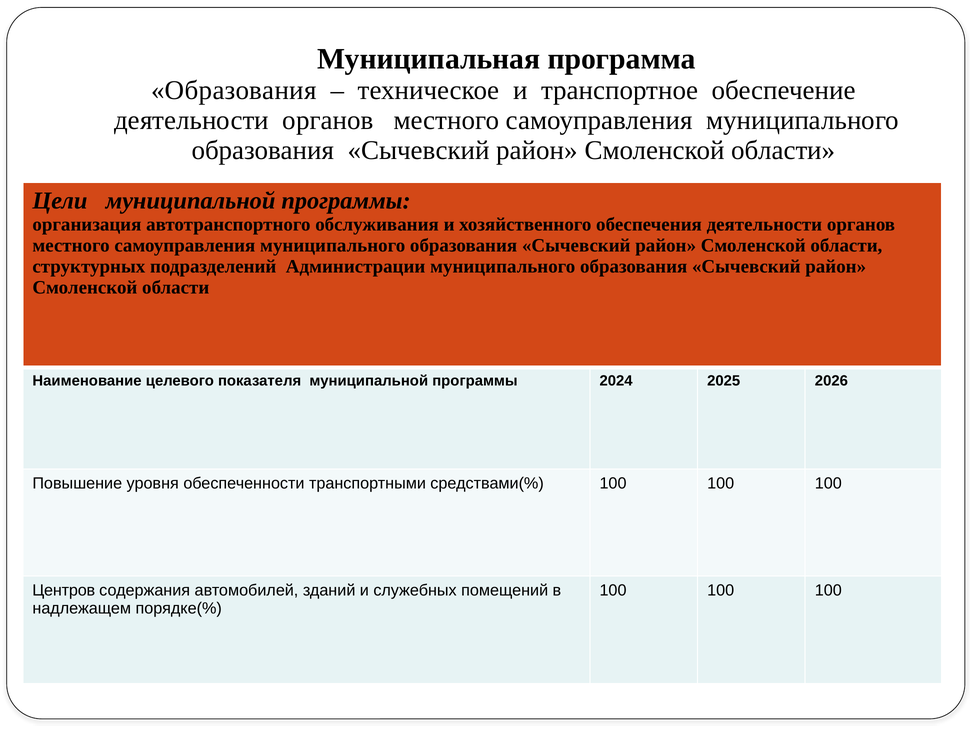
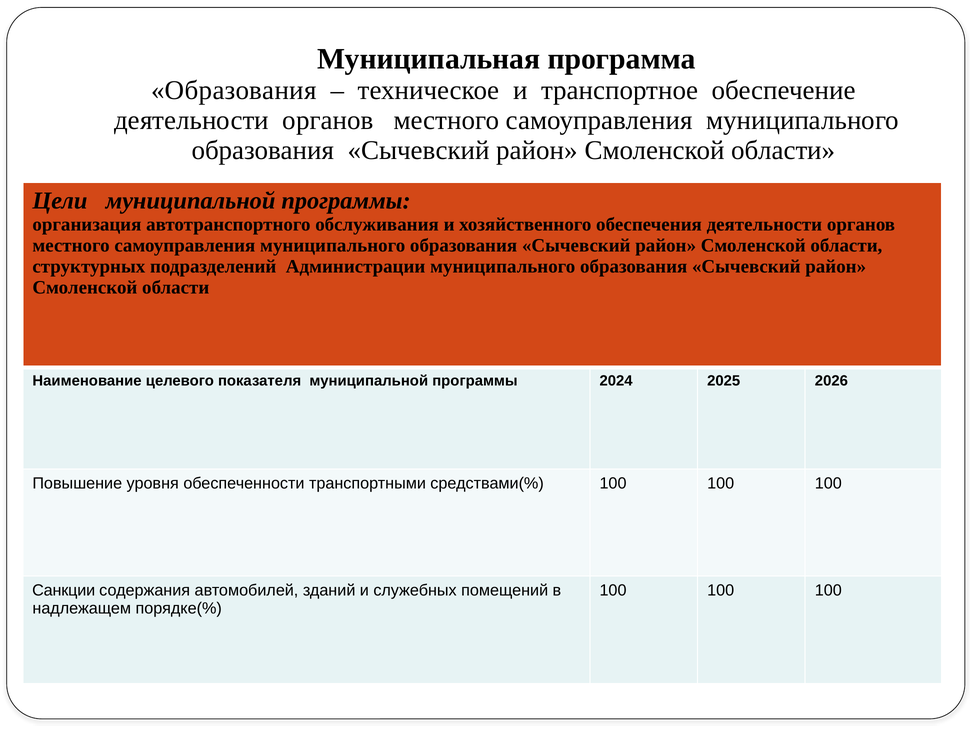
Центров: Центров -> Санкции (64, 590)
